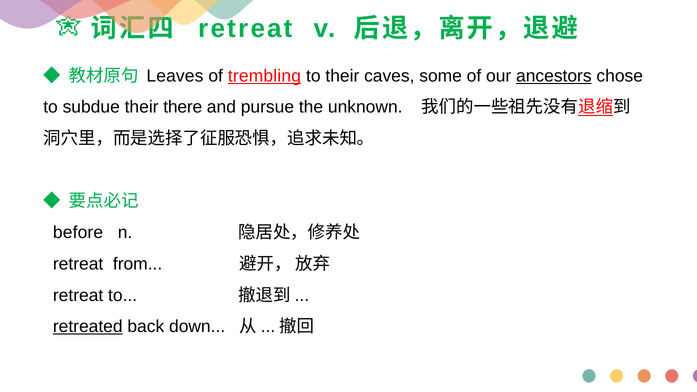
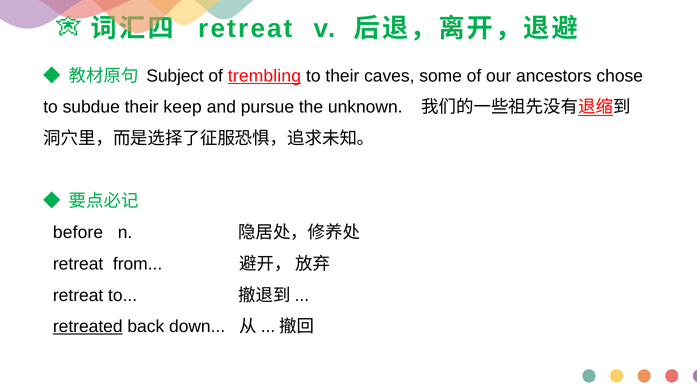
Leaves: Leaves -> Subject (175, 76)
ancestors underline: present -> none (554, 76)
there: there -> keep (183, 107)
